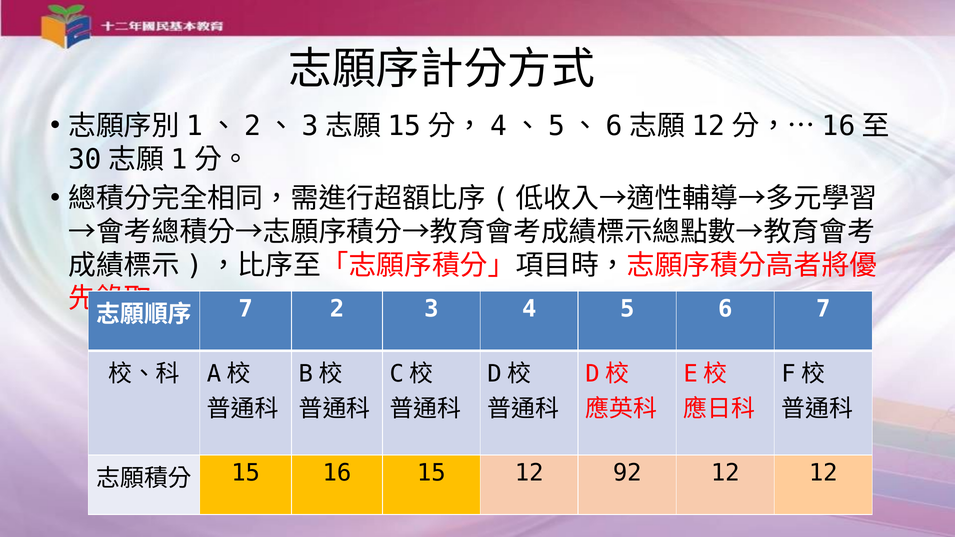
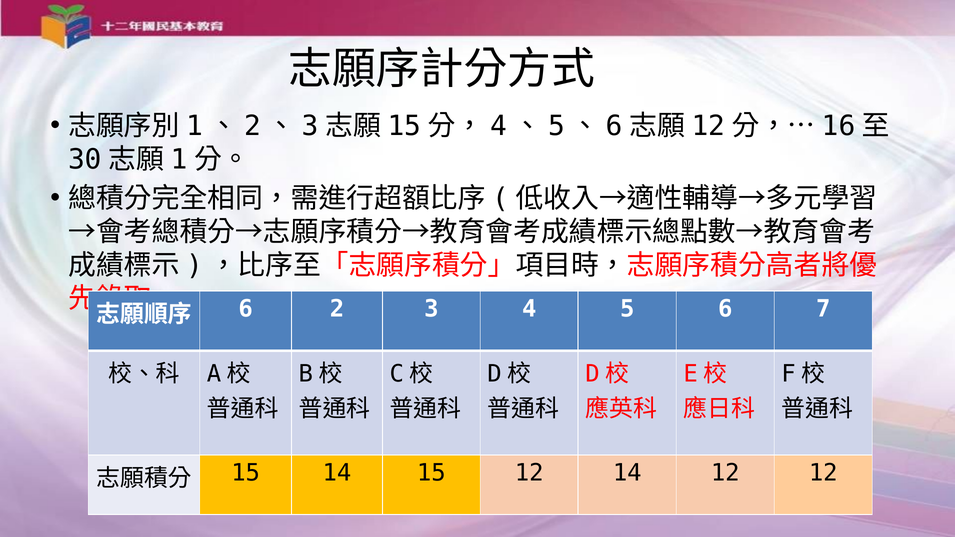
7: 7 -> 6 (246, 309)
15 16: 16 -> 14 (337, 473)
12 92: 92 -> 14 (627, 473)
